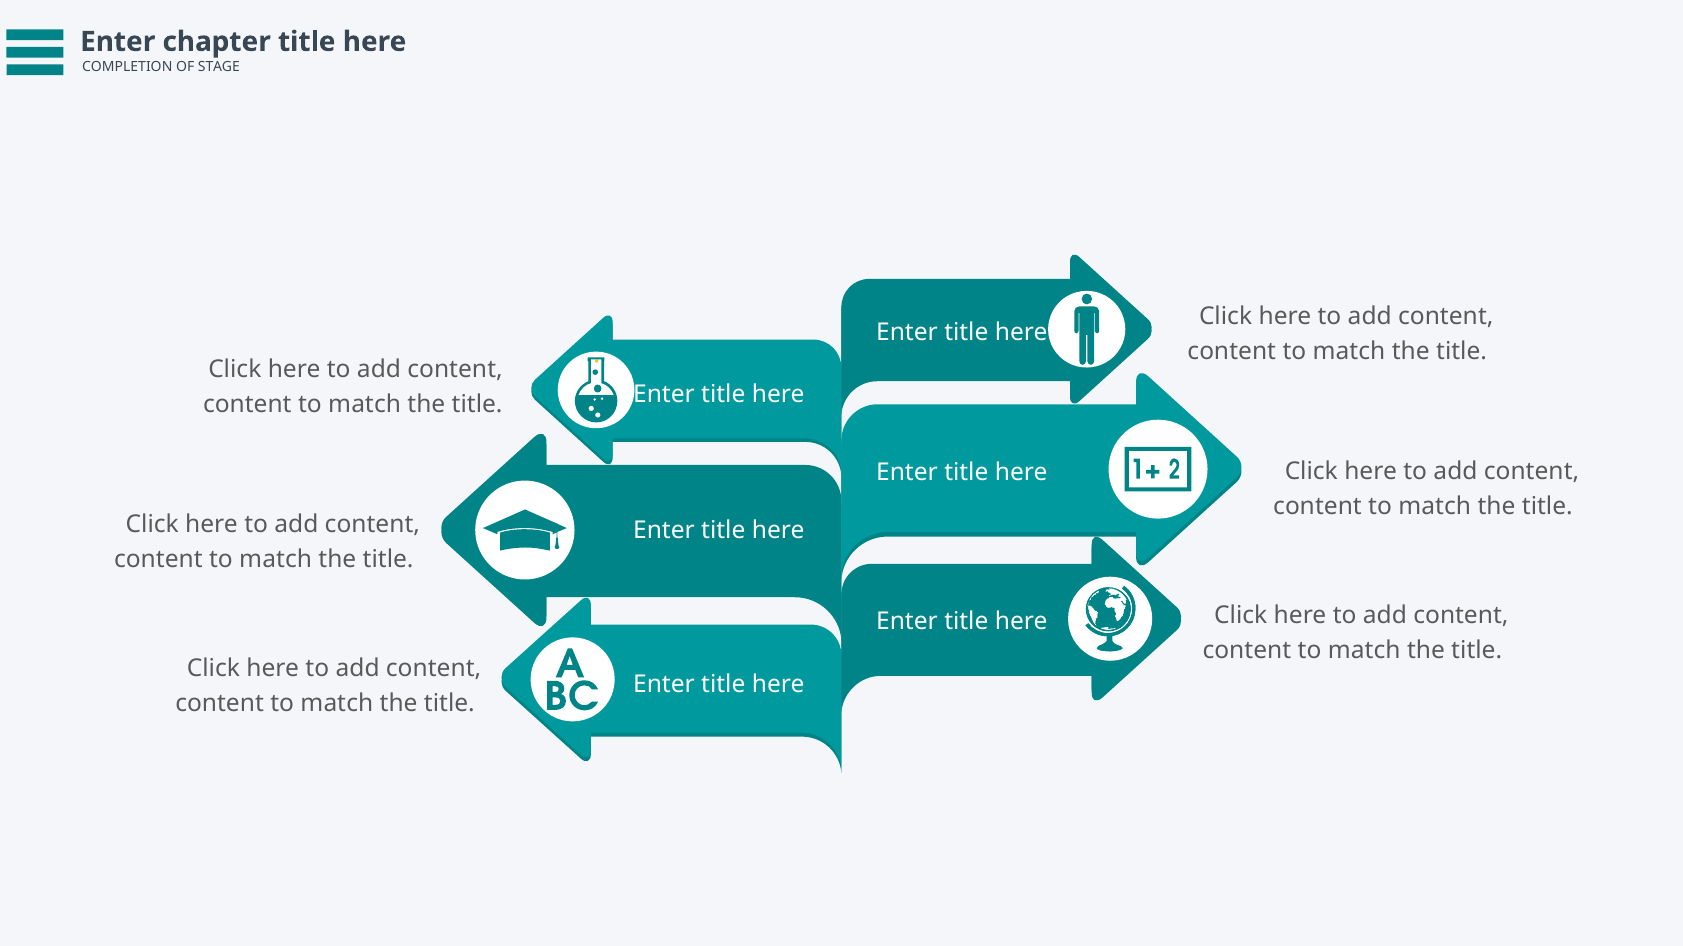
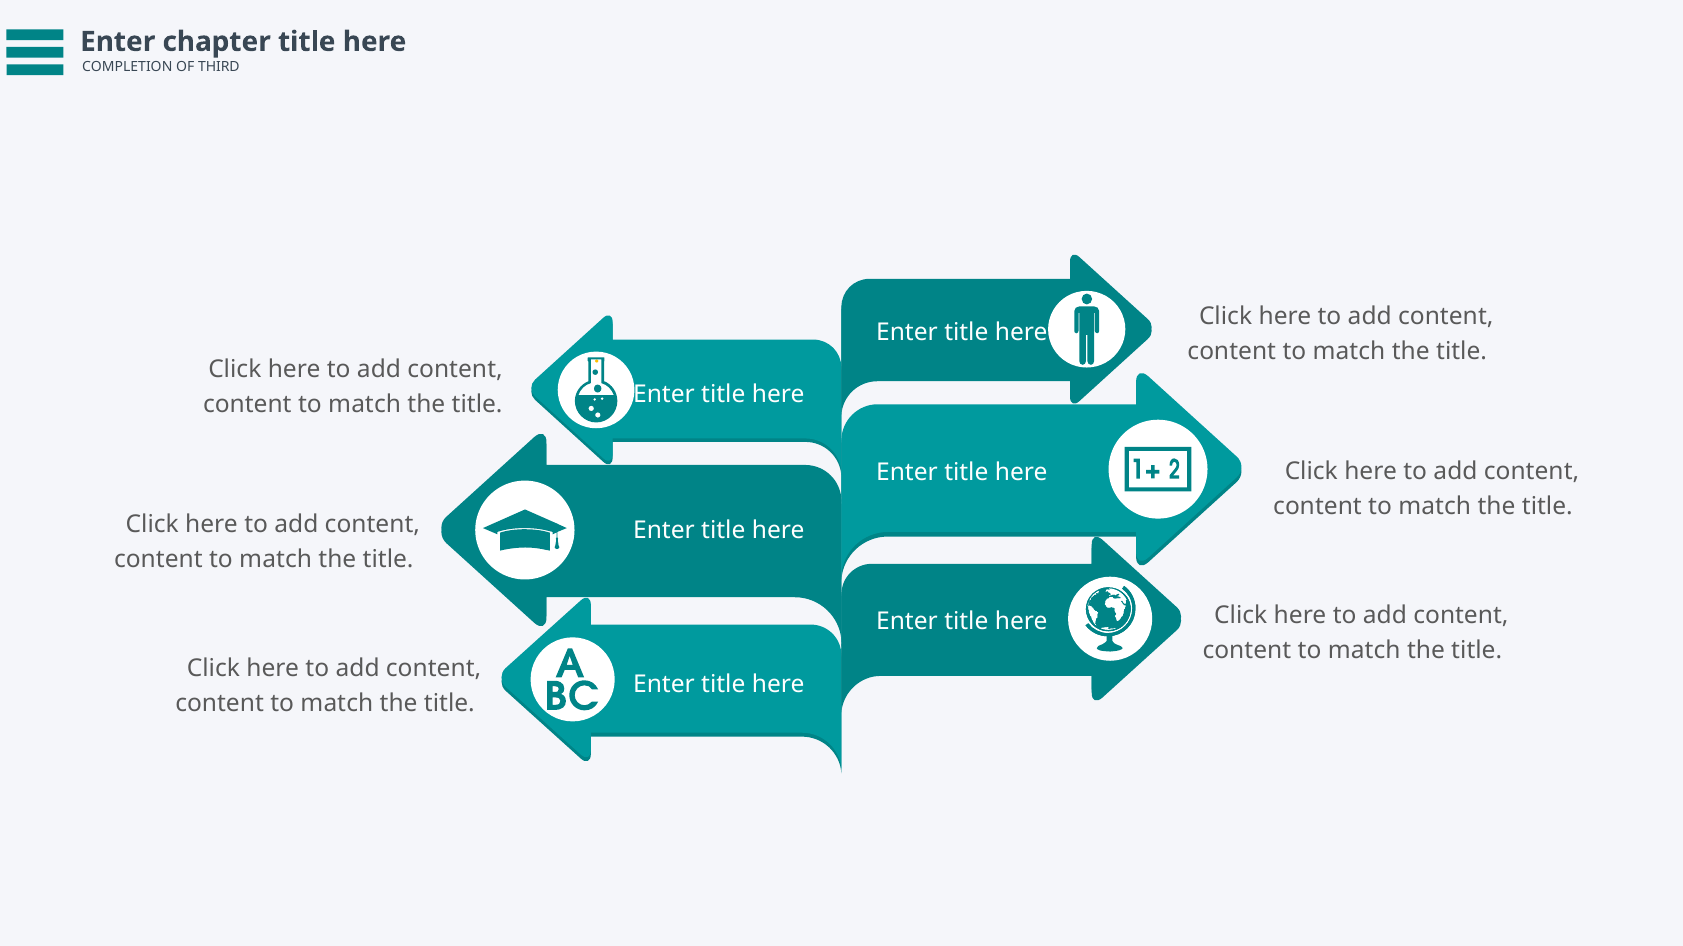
STAGE: STAGE -> THIRD (219, 67)
